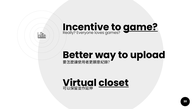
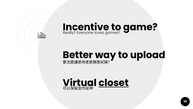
game underline: present -> none (141, 27)
